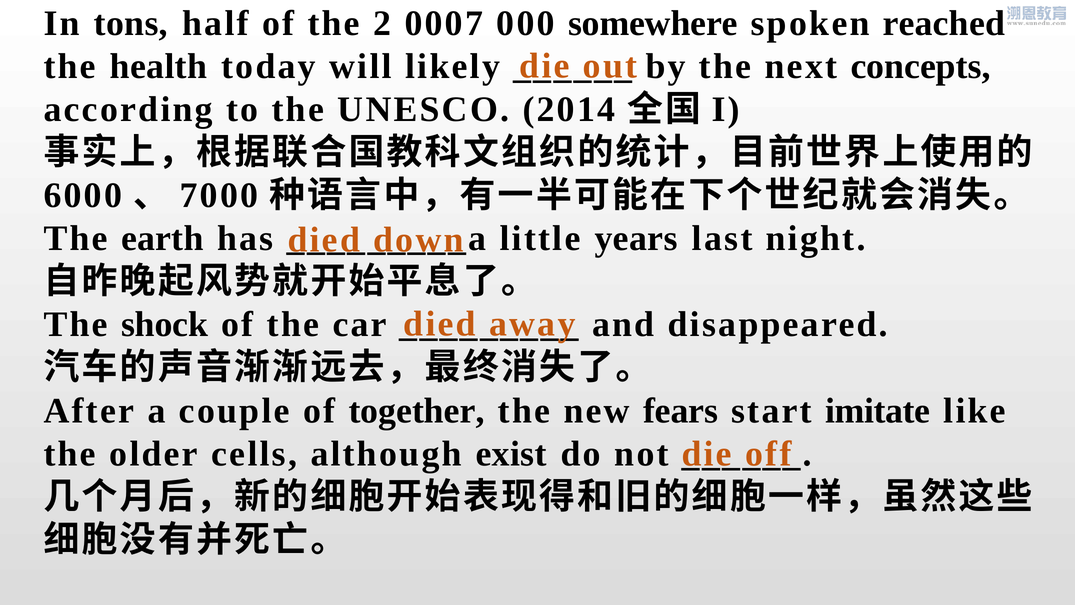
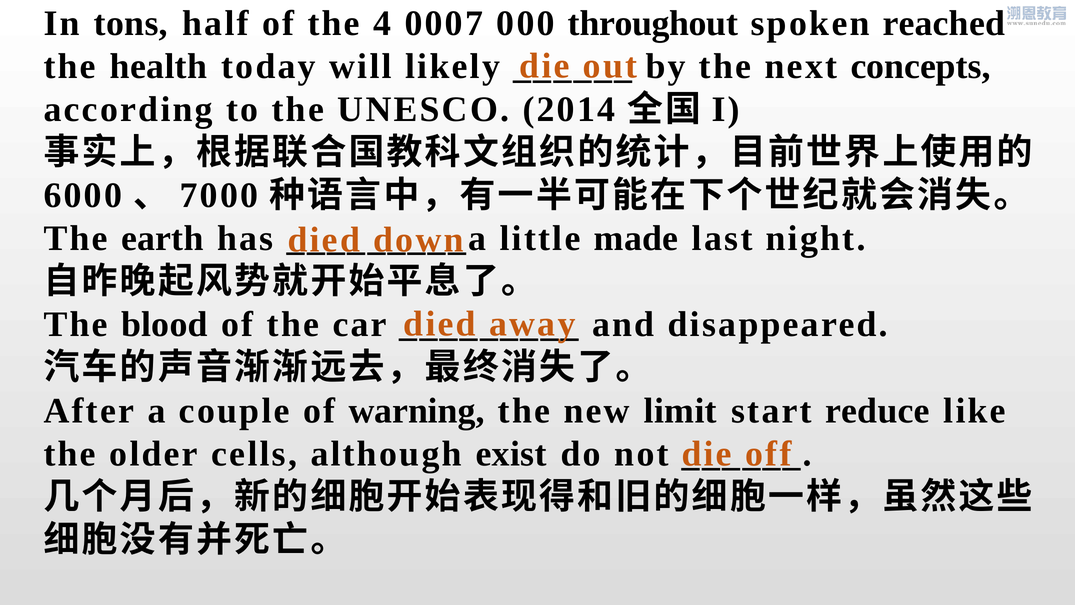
2: 2 -> 4 (382, 23)
somewhere: somewhere -> throughout (653, 23)
years: years -> made (636, 238)
shock: shock -> blood (164, 324)
together: together -> warning (417, 410)
fears: fears -> limit (680, 410)
imitate: imitate -> reduce (877, 410)
